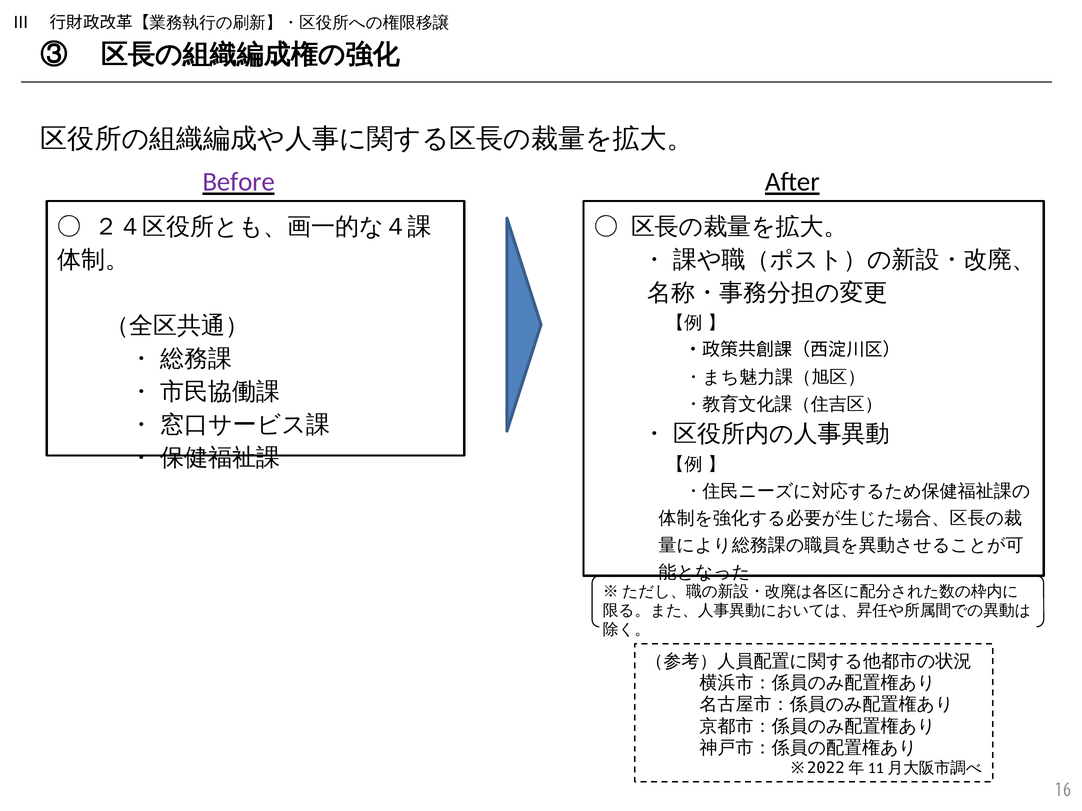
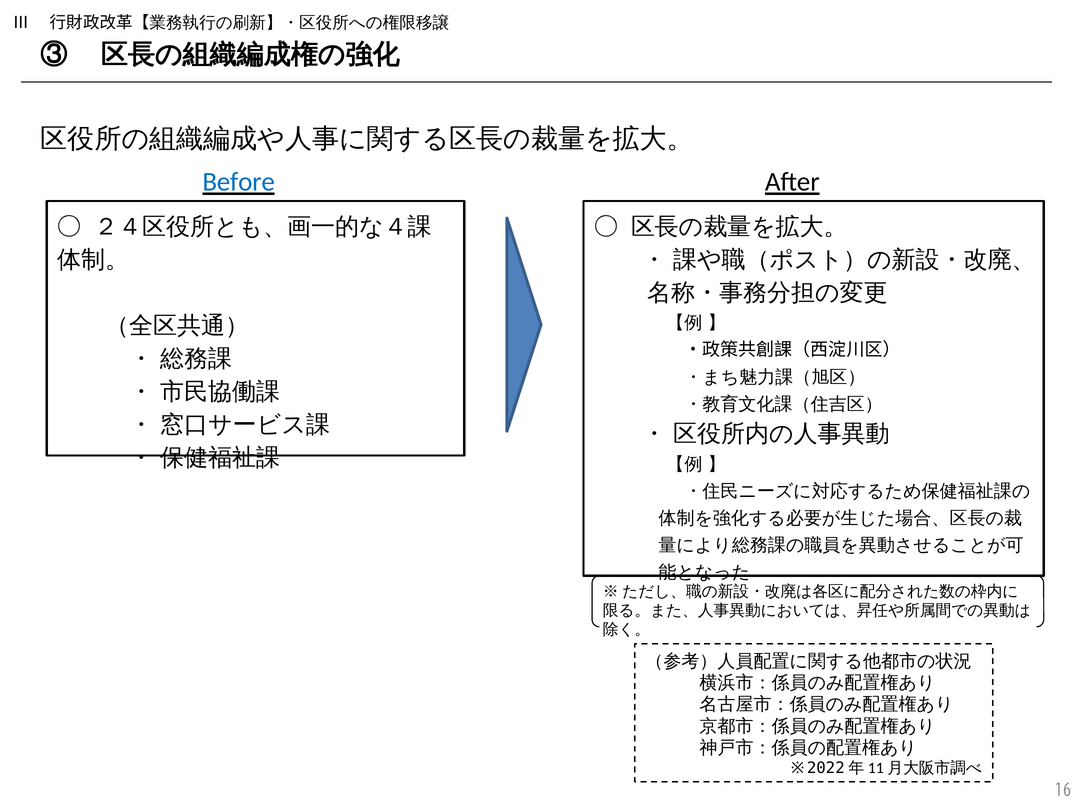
Before colour: purple -> blue (239, 182)
